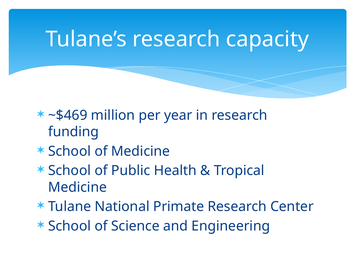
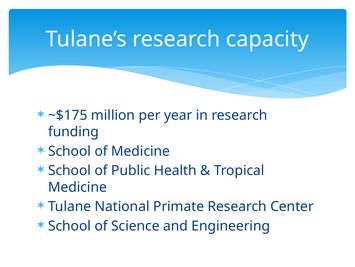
~$469: ~$469 -> ~$175 (68, 115)
